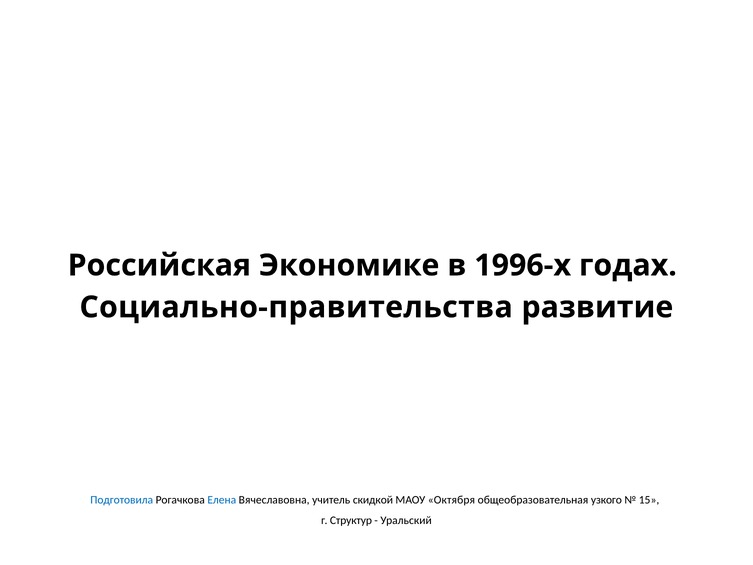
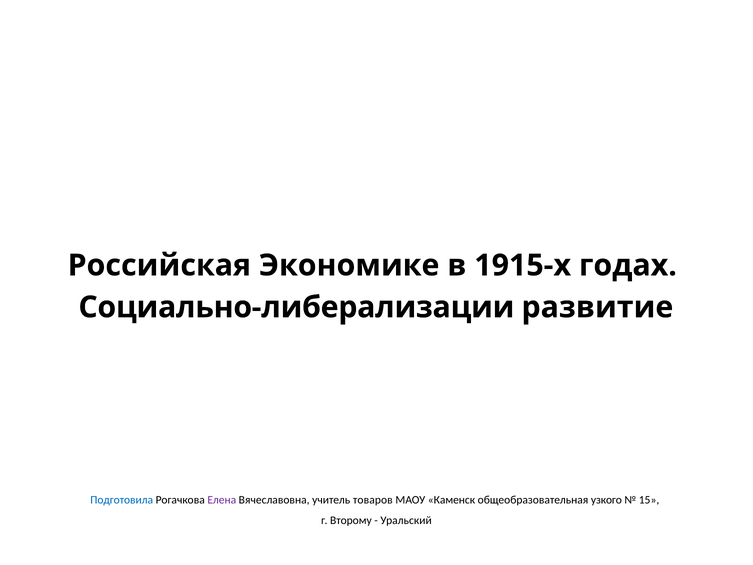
1996-х: 1996-х -> 1915-х (523, 265)
Социально-правительства: Социально-правительства -> Социально-либерализации (296, 307)
Елена colour: blue -> purple (222, 500)
скидкой: скидкой -> товаров (373, 500)
Октября: Октября -> Каменск (451, 500)
Структур: Структур -> Второму (351, 520)
